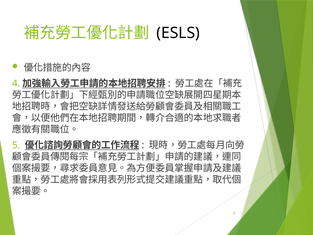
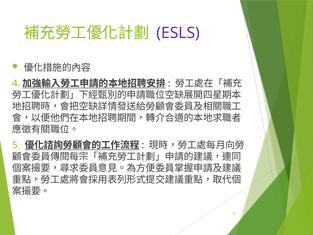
ESLS colour: black -> purple (178, 33)
